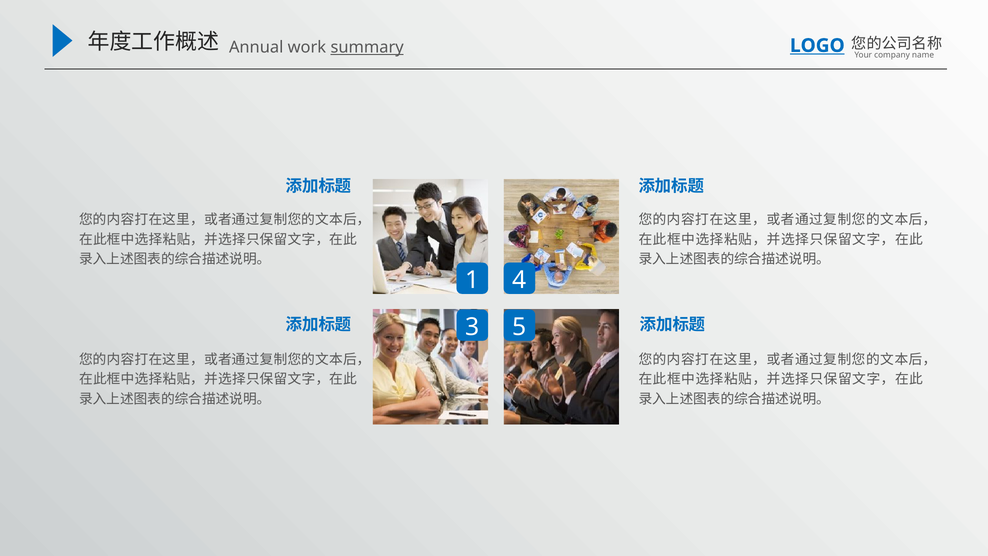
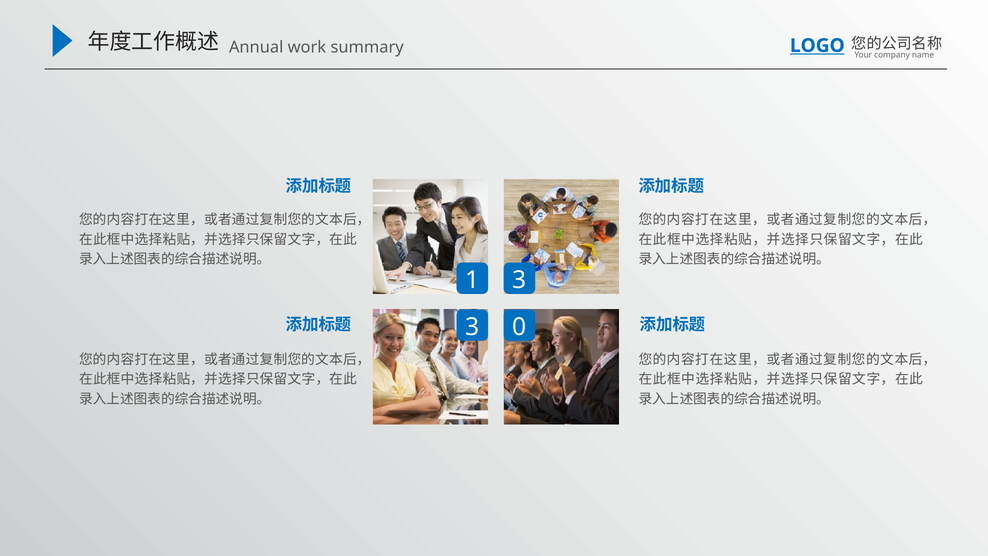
summary underline: present -> none (367, 47)
1 4: 4 -> 3 (519, 280)
5: 5 -> 0 (519, 327)
